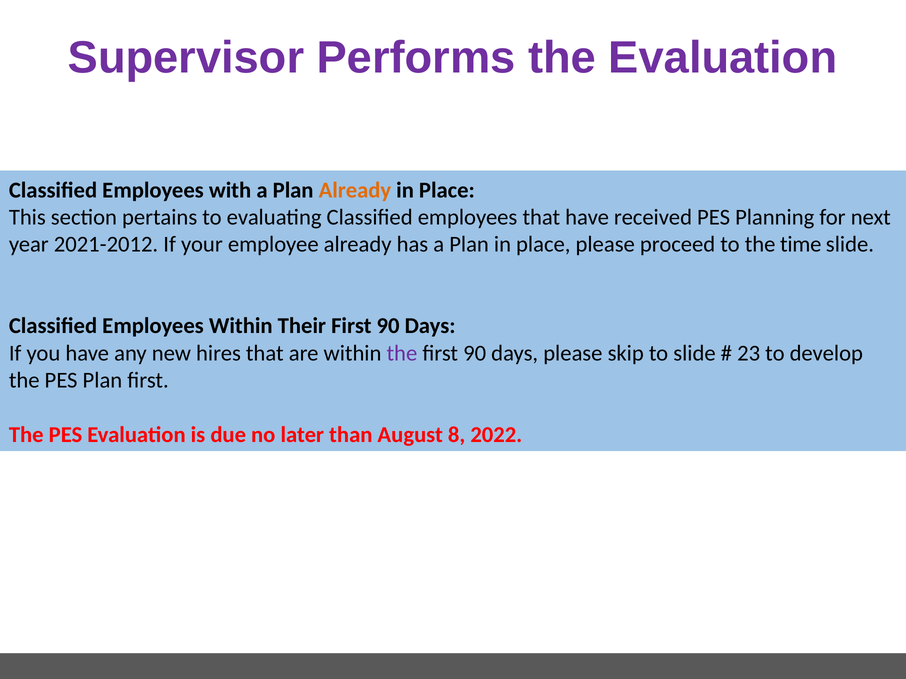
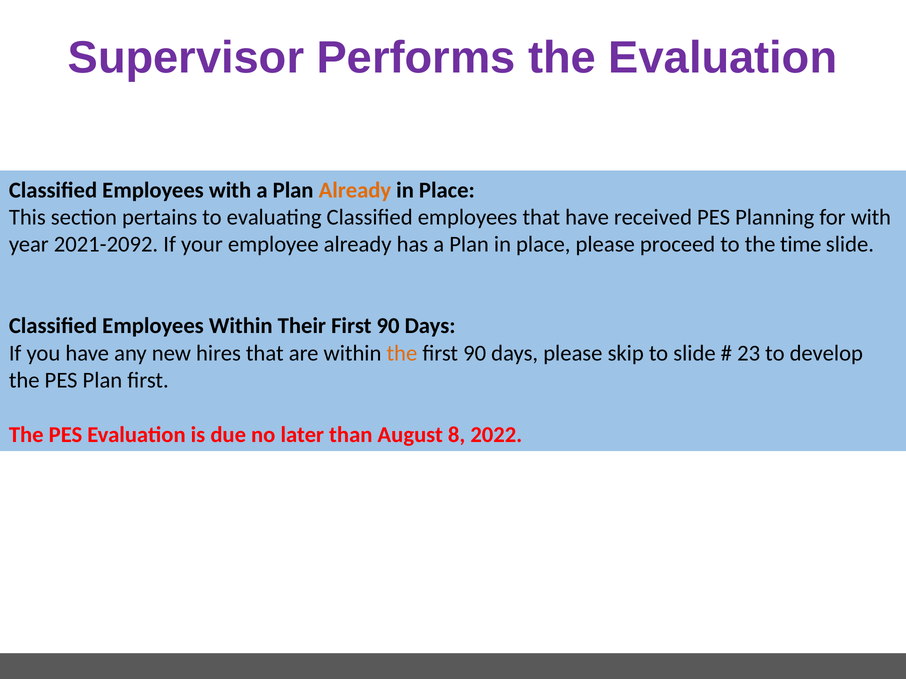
for next: next -> with (871, 218)
2021-2012: 2021-2012 -> 2021-2092 (106, 245)
the colour: purple -> orange (402, 353)
